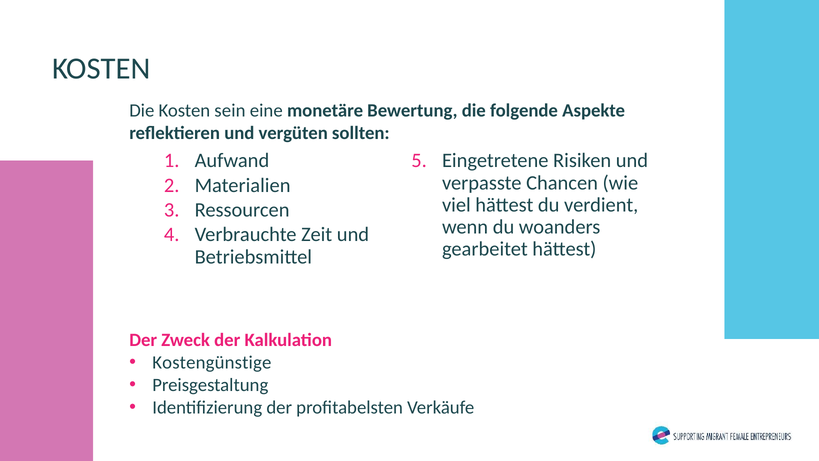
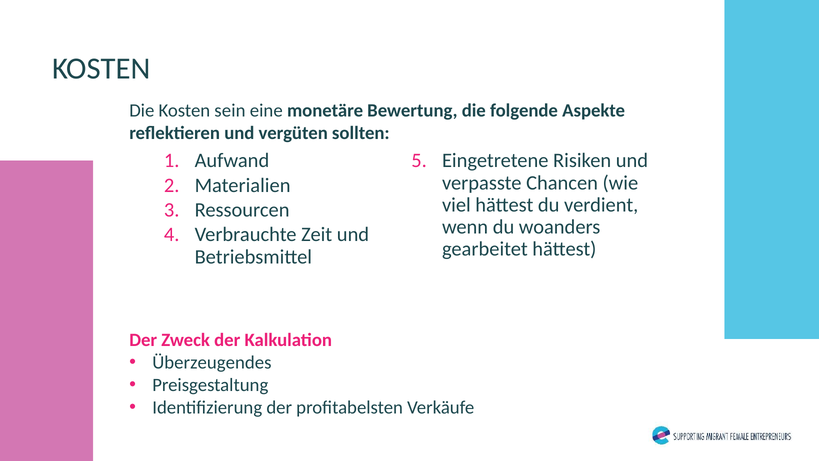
Kostengünstige: Kostengünstige -> Überzeugendes (212, 362)
